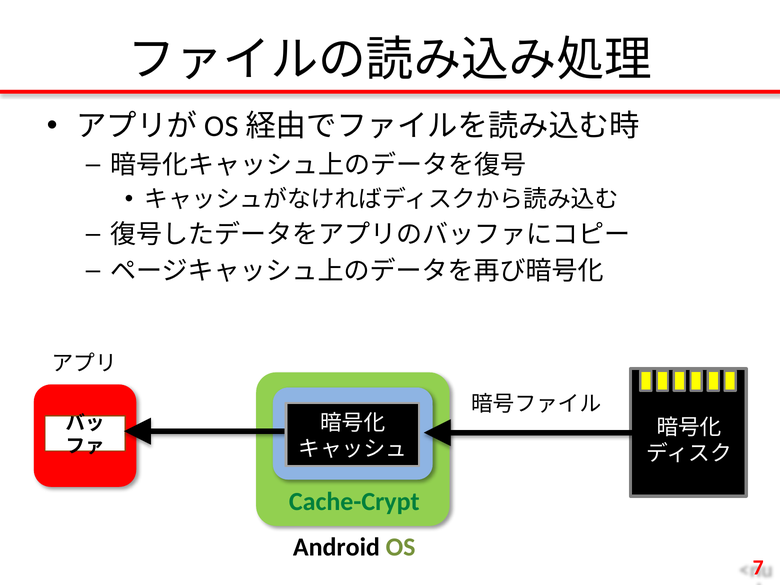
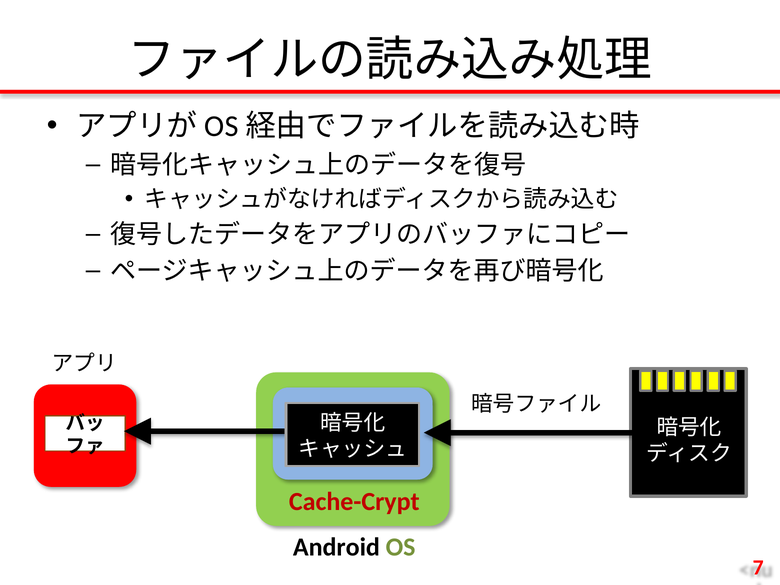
Cache-Crypt colour: green -> red (354, 502)
